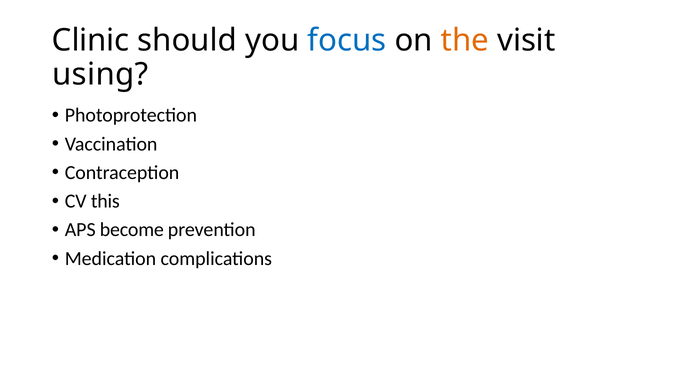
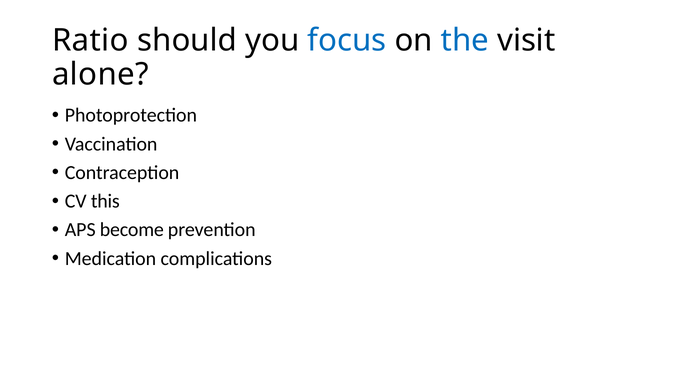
Clinic: Clinic -> Ratio (90, 40)
the colour: orange -> blue (465, 40)
using: using -> alone (100, 74)
